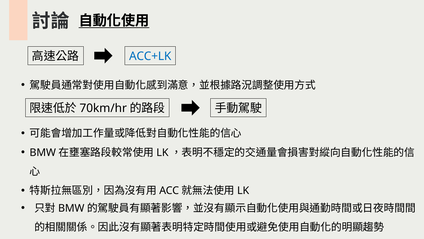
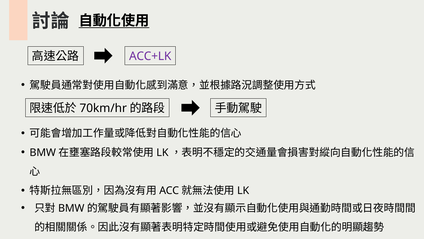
ACC+LK colour: blue -> purple (150, 56)
